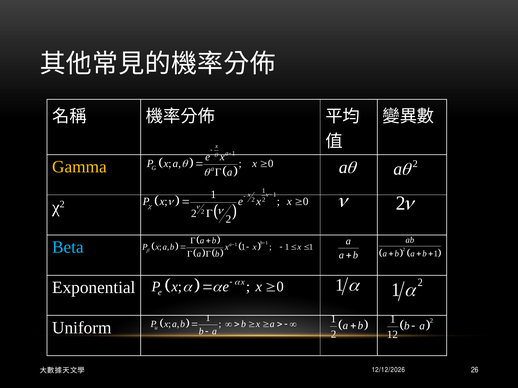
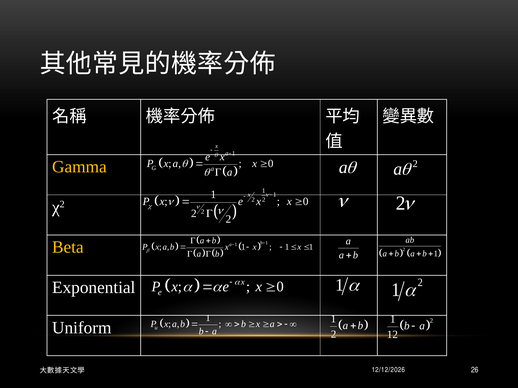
Beta colour: light blue -> yellow (68, 248)
